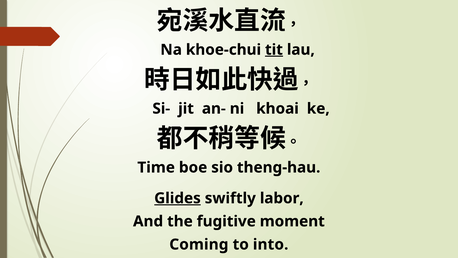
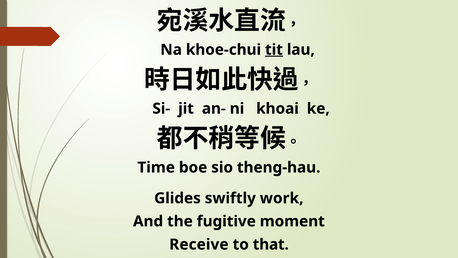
Glides underline: present -> none (177, 198)
labor: labor -> work (282, 198)
Coming: Coming -> Receive (199, 244)
into: into -> that (271, 244)
